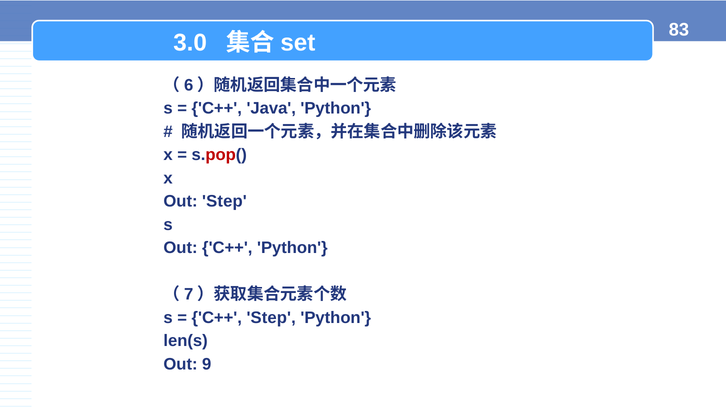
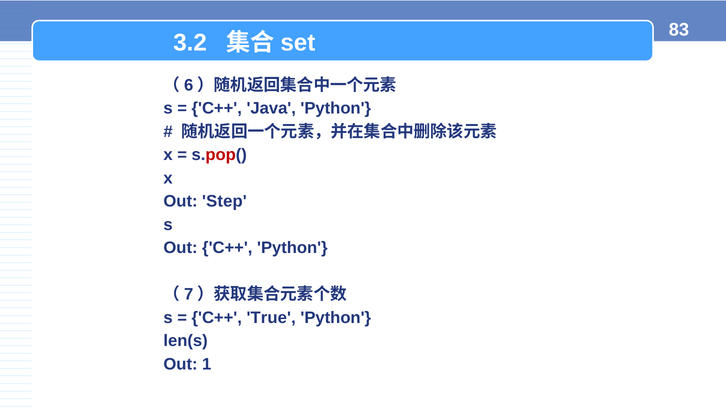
3.0: 3.0 -> 3.2 (190, 43)
C++ Step: Step -> True (271, 318)
9: 9 -> 1 (207, 365)
